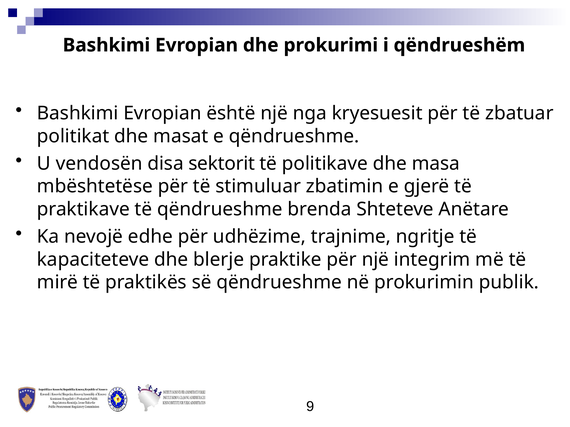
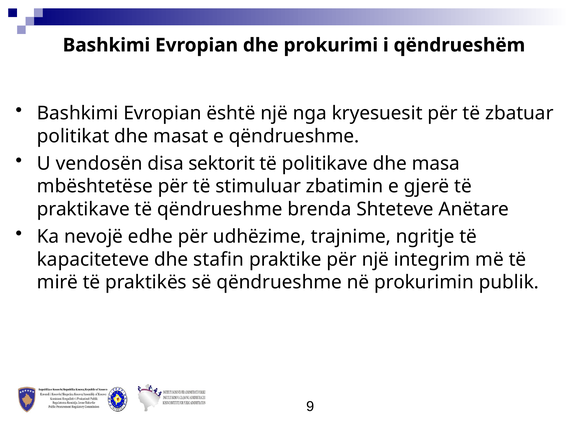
blerje: blerje -> stafin (219, 260)
